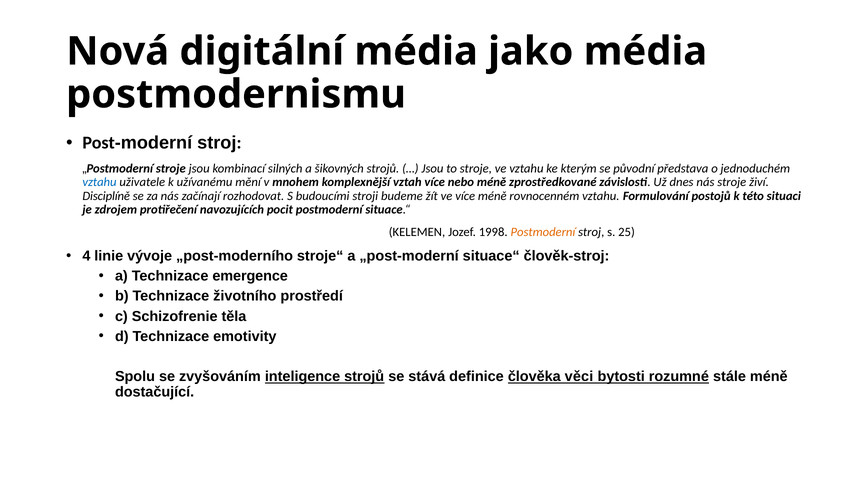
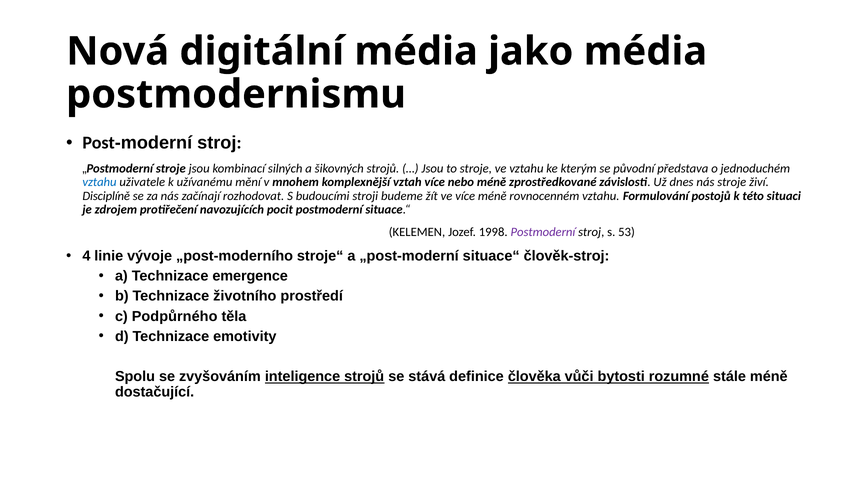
Postmoderní colour: orange -> purple (543, 232)
25: 25 -> 53 (627, 232)
Schizofrenie: Schizofrenie -> Podpůrného (175, 316)
věci: věci -> vůči (579, 377)
